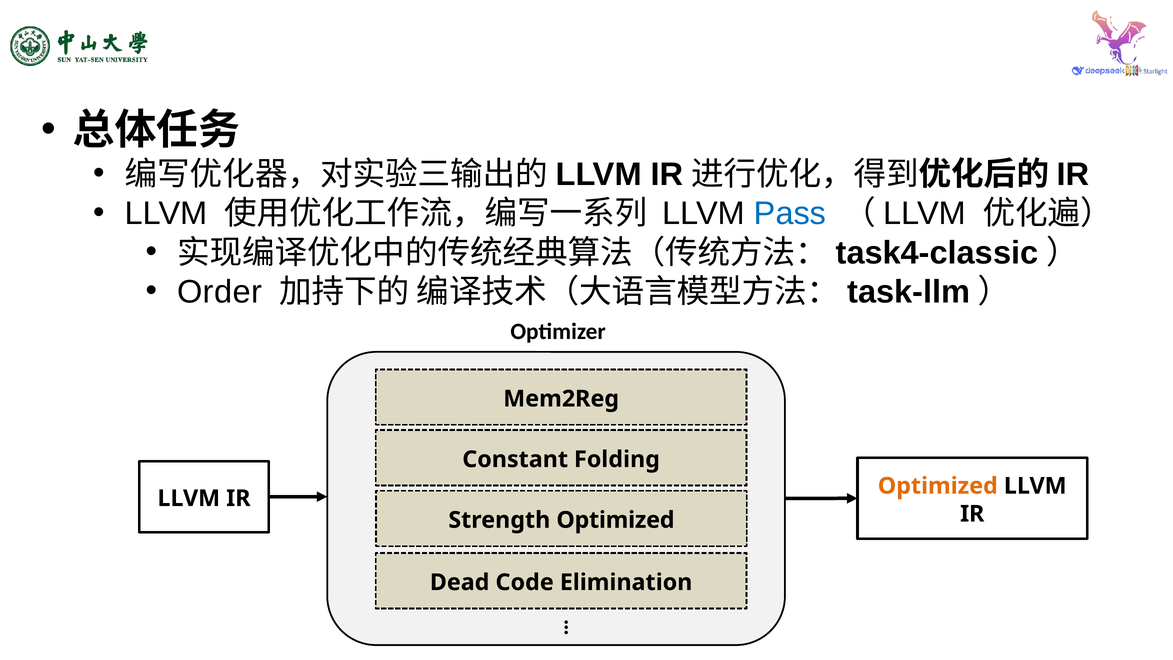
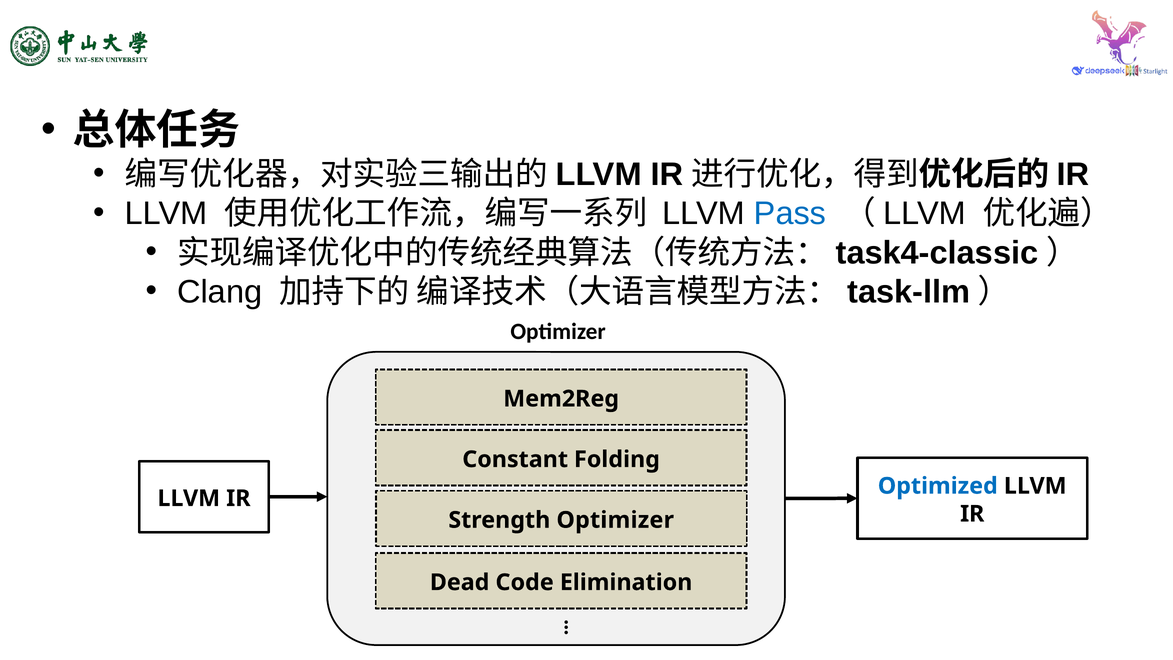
Order: Order -> Clang (220, 292)
Optimized colour: orange -> blue (938, 486)
Strength Optimized: Optimized -> Optimizer (615, 520)
